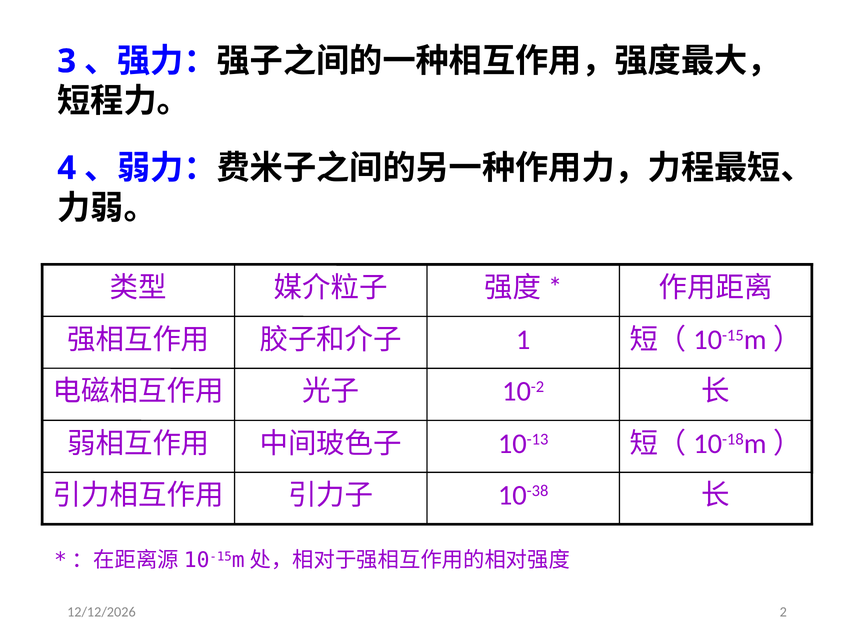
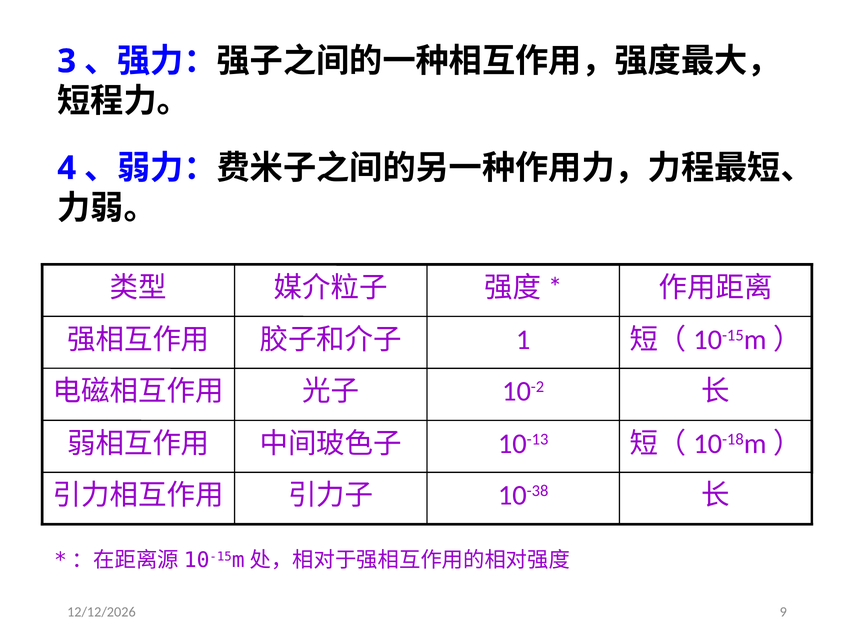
2: 2 -> 9 (783, 612)
